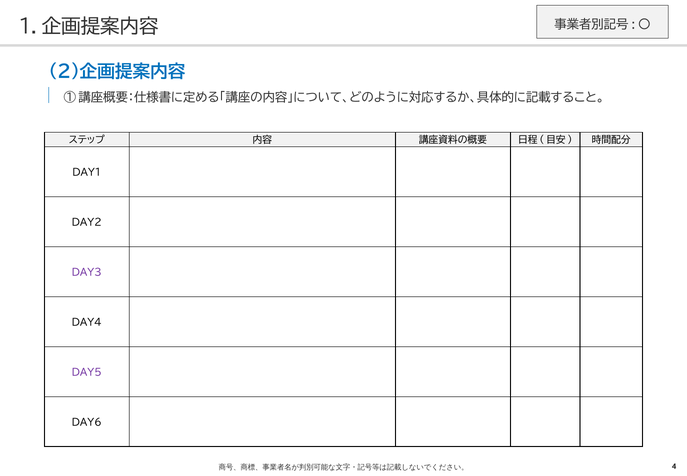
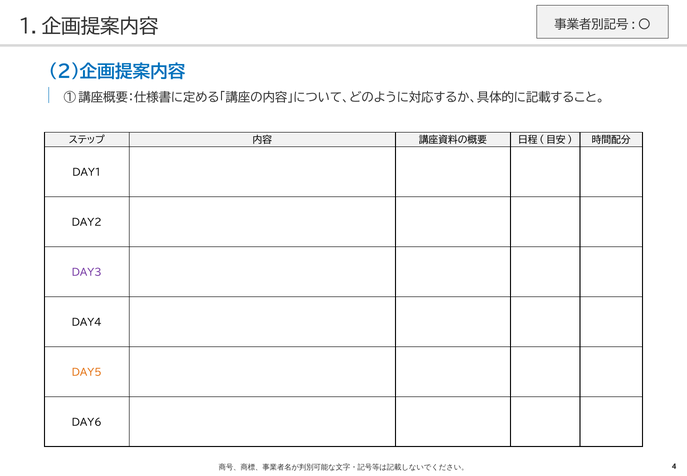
DAY5 colour: purple -> orange (87, 372)
